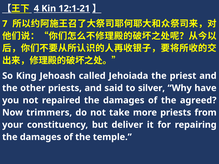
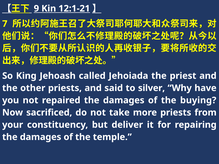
4: 4 -> 9 (36, 9)
agreed: agreed -> buying (198, 100)
trimmers: trimmers -> sacrificed (49, 113)
